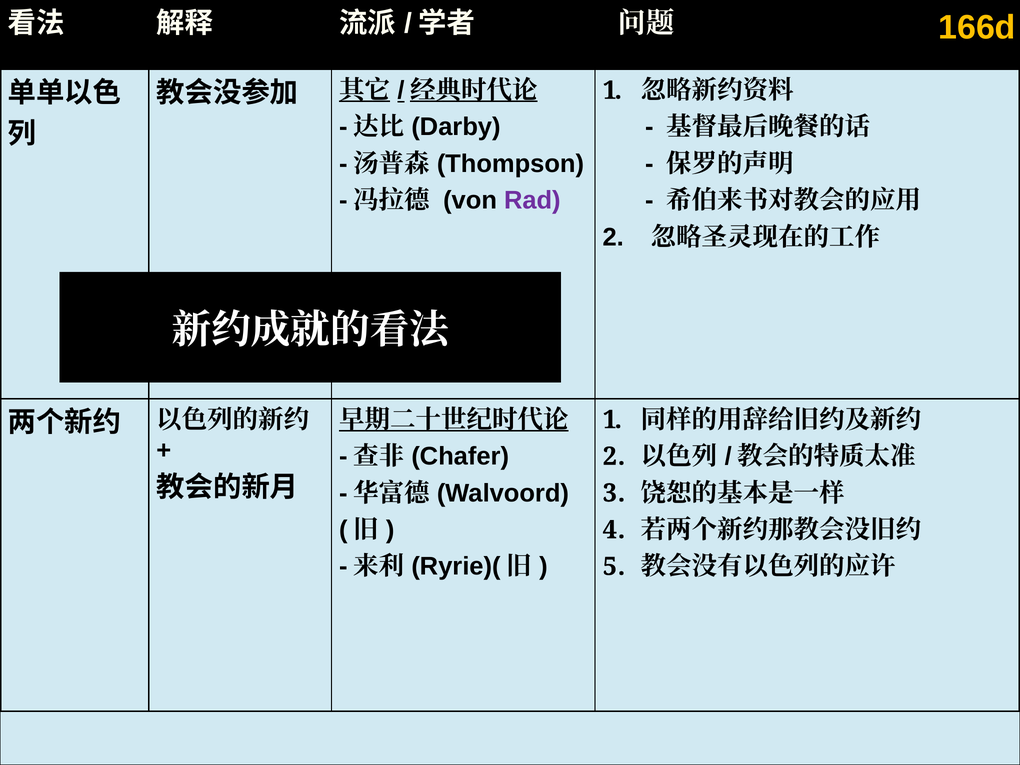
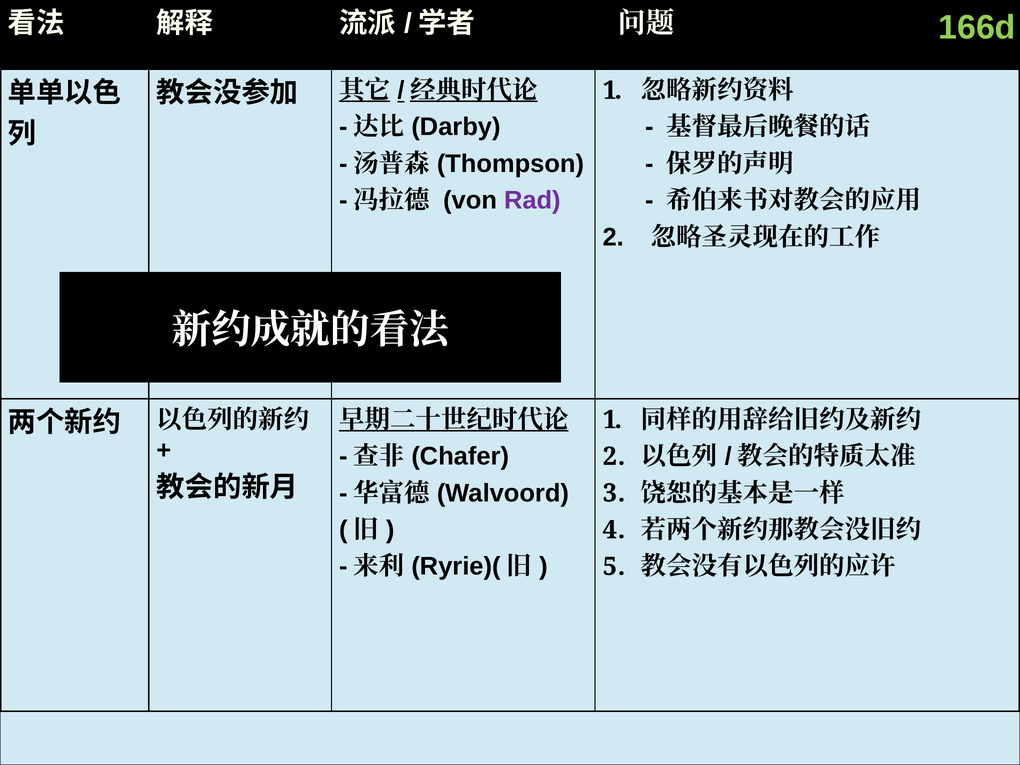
166d colour: yellow -> light green (977, 28)
